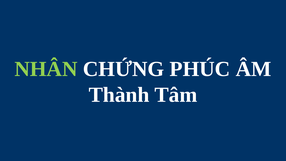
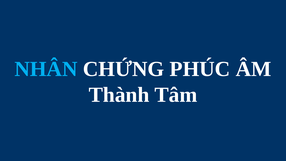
NHÂN colour: light green -> light blue (46, 69)
